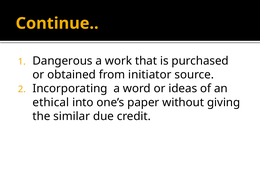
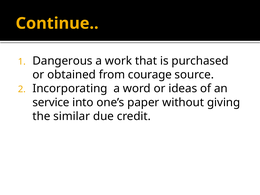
initiator: initiator -> courage (150, 75)
ethical: ethical -> service (51, 102)
